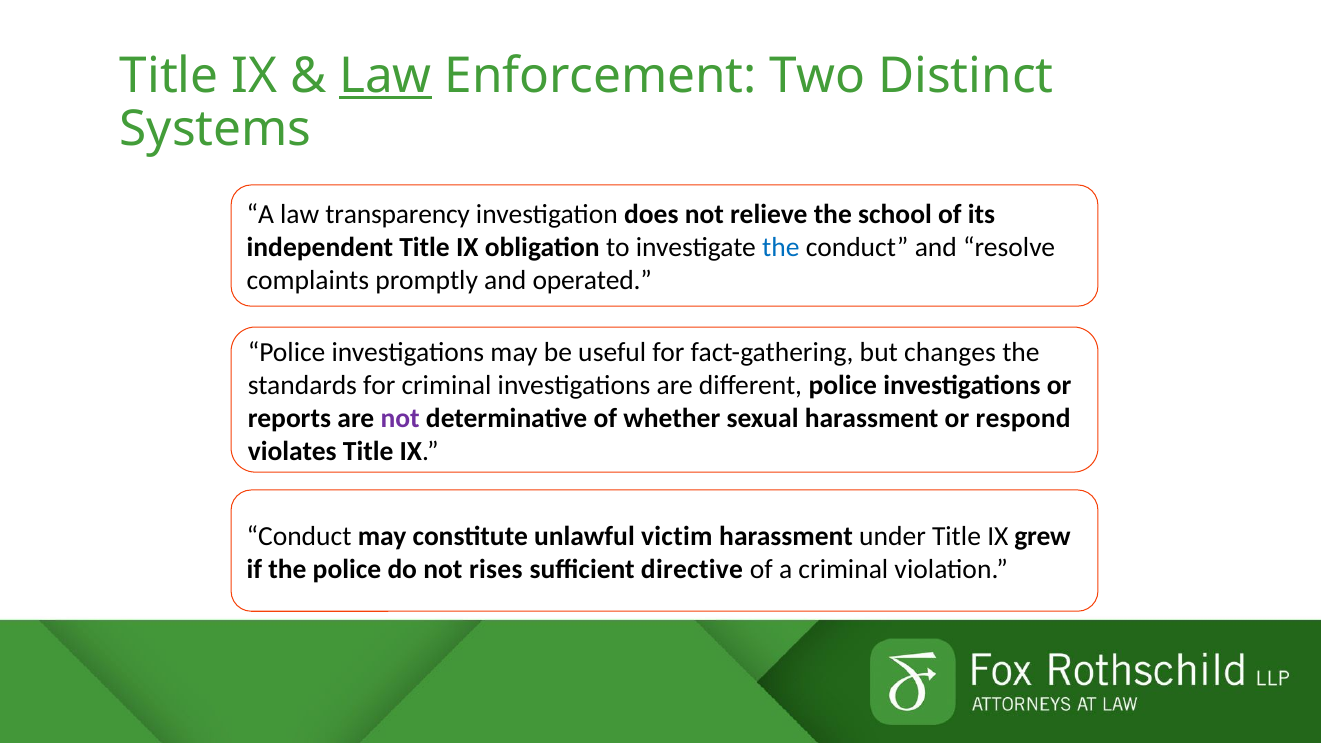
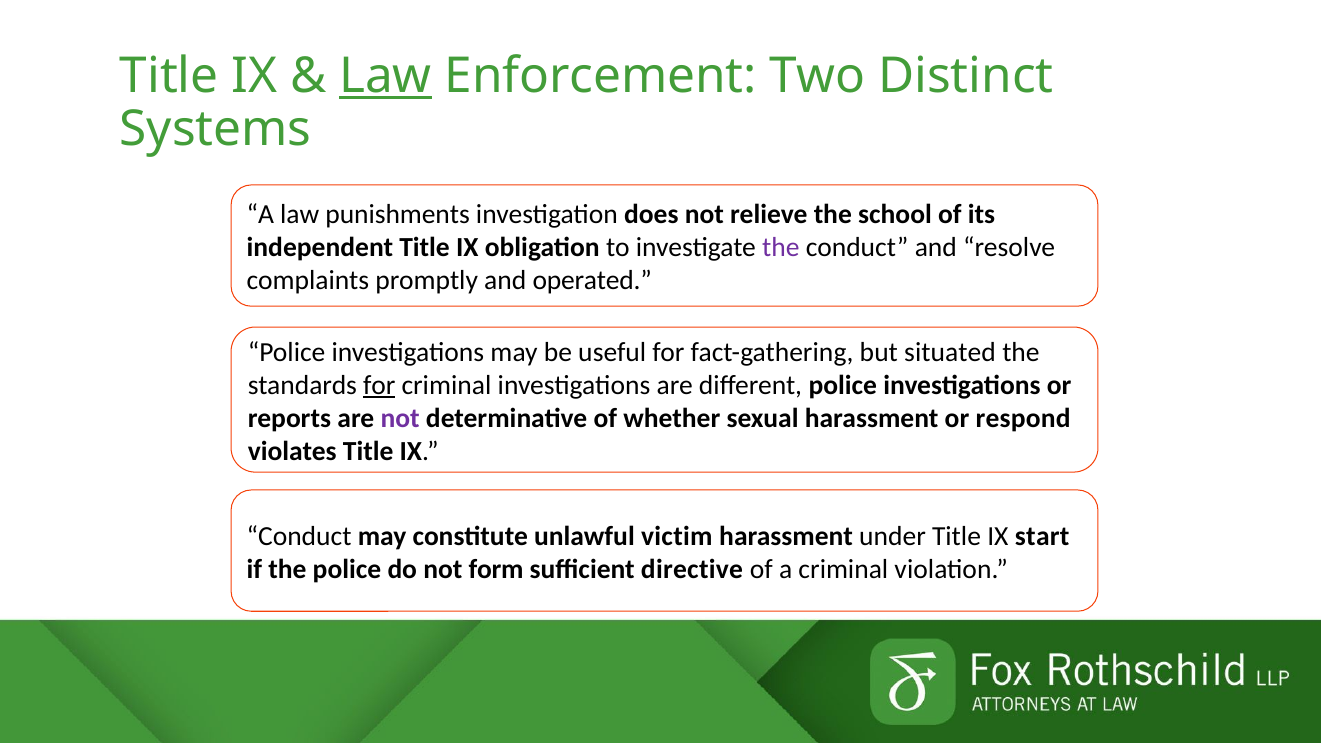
transparency: transparency -> punishments (398, 214)
the colour: blue -> purple (781, 247)
changes: changes -> situated (950, 352)
for underline: none -> present (379, 385)
grew: grew -> start (1042, 536)
rises: rises -> form (496, 569)
